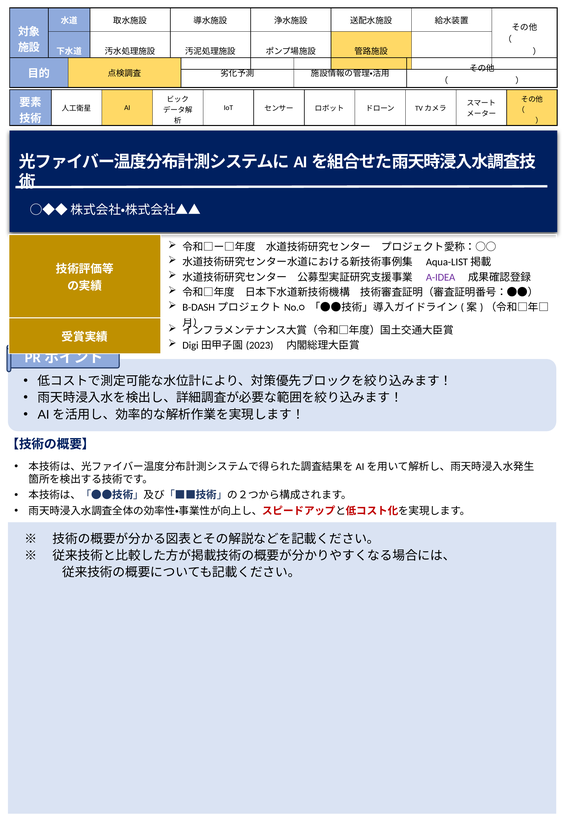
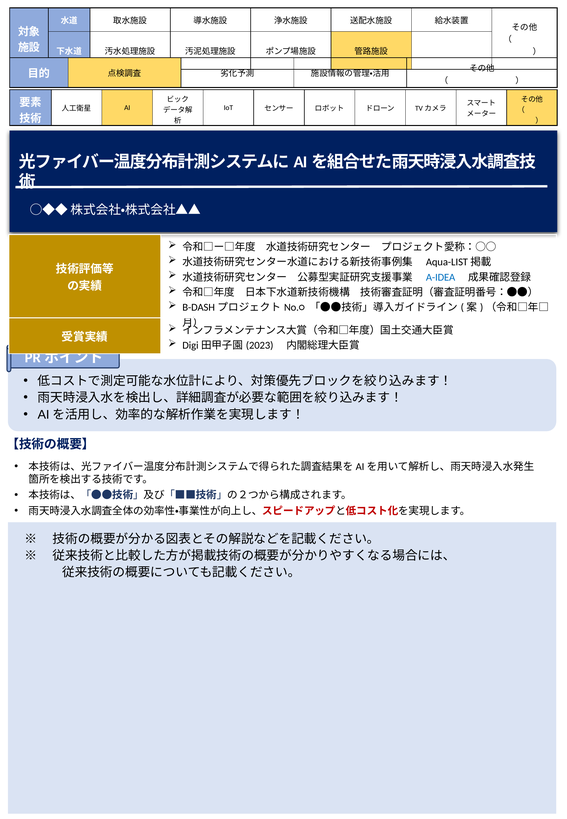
A-IDEA colour: purple -> blue (441, 277)
